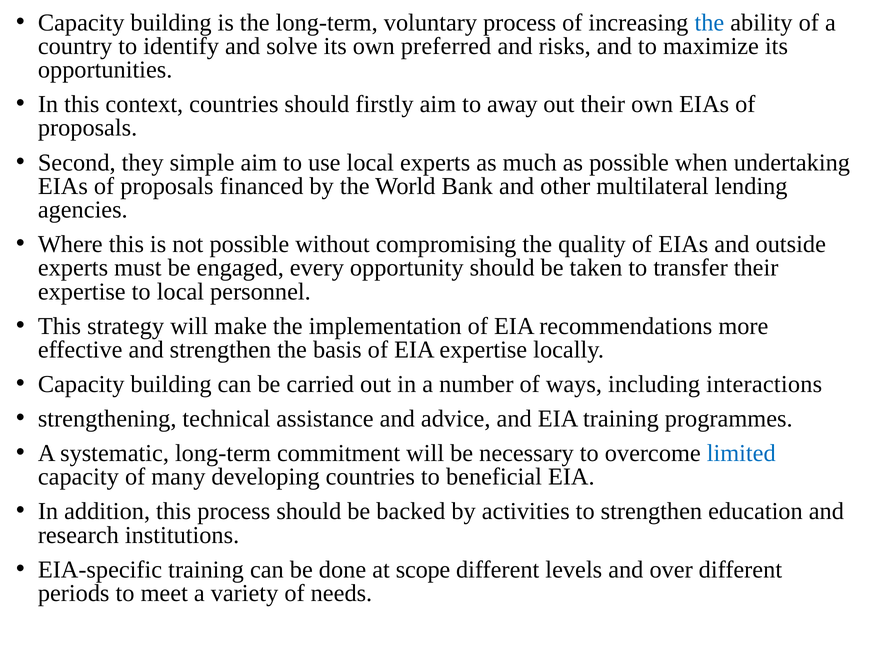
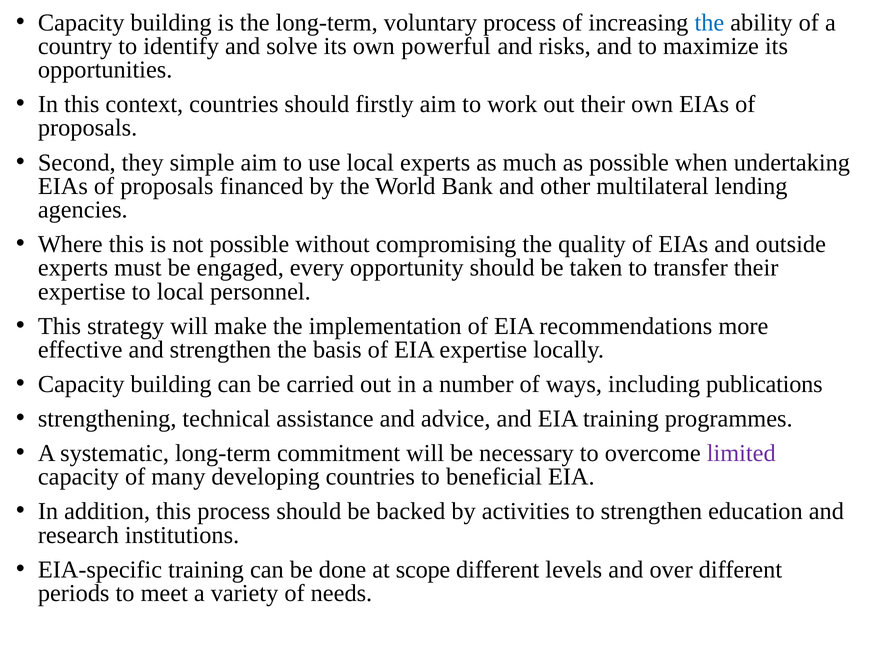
preferred: preferred -> powerful (446, 46)
away: away -> work (512, 104)
interactions: interactions -> publications (764, 384)
limited colour: blue -> purple (741, 453)
